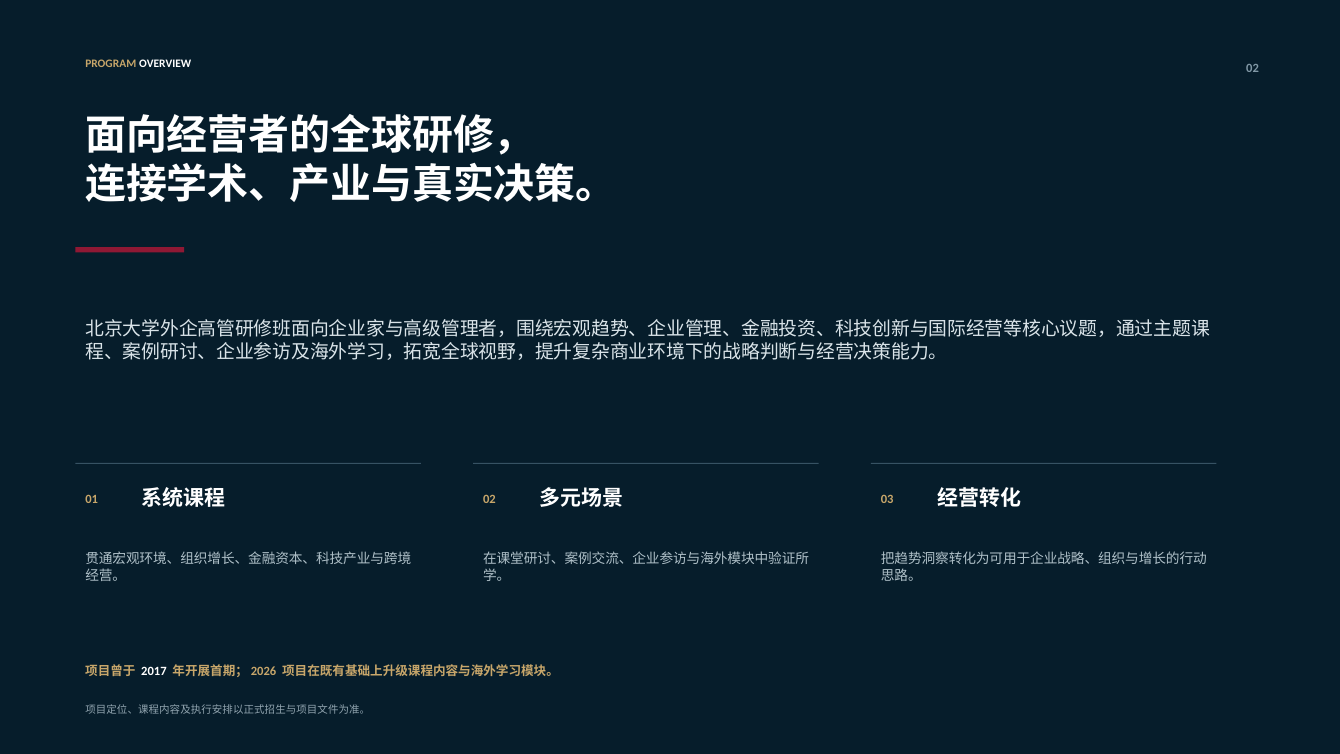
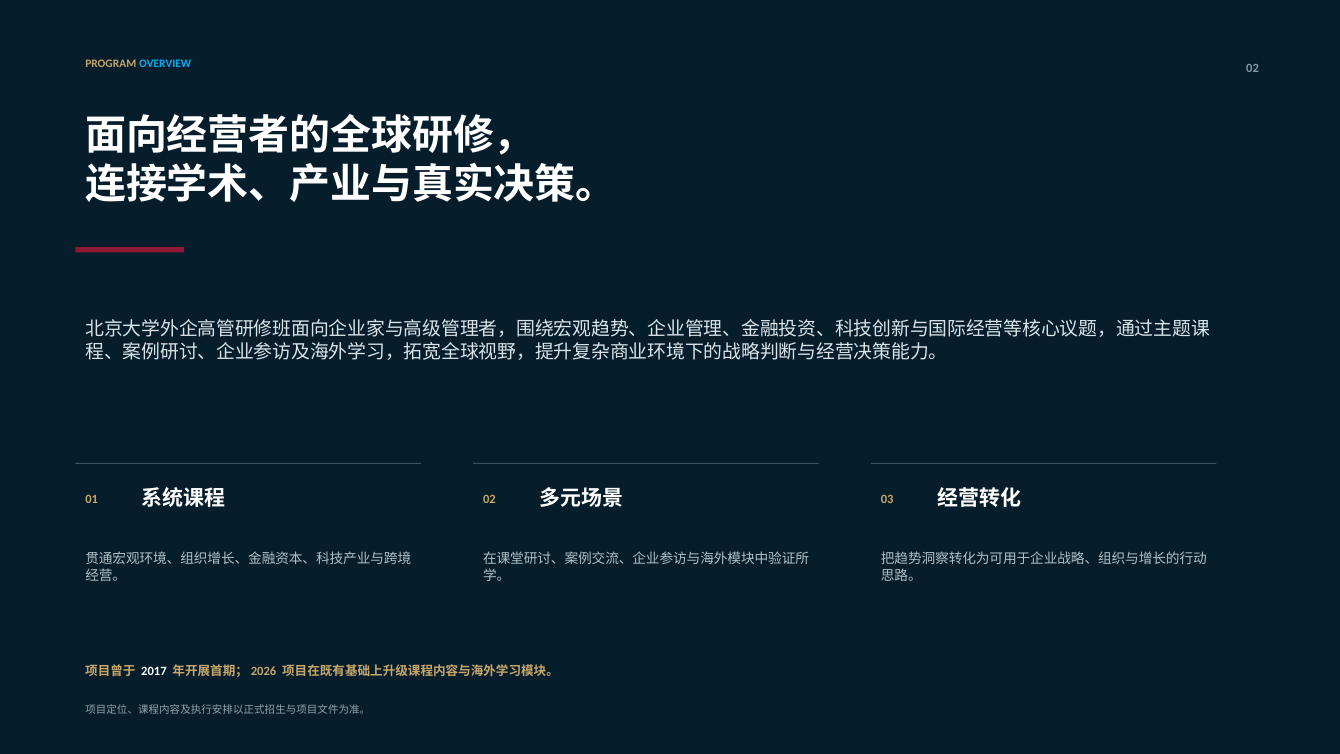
OVERVIEW colour: white -> light blue (165, 64)
